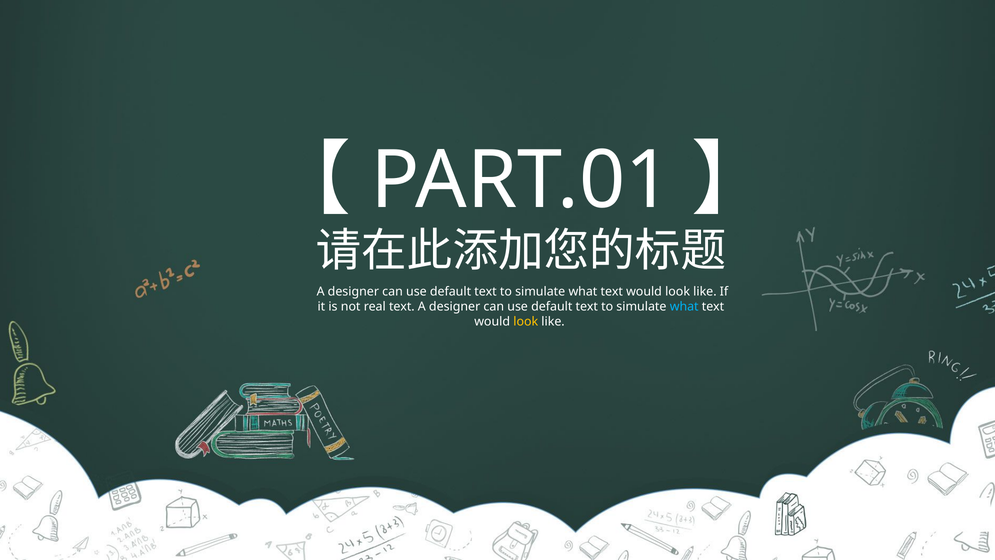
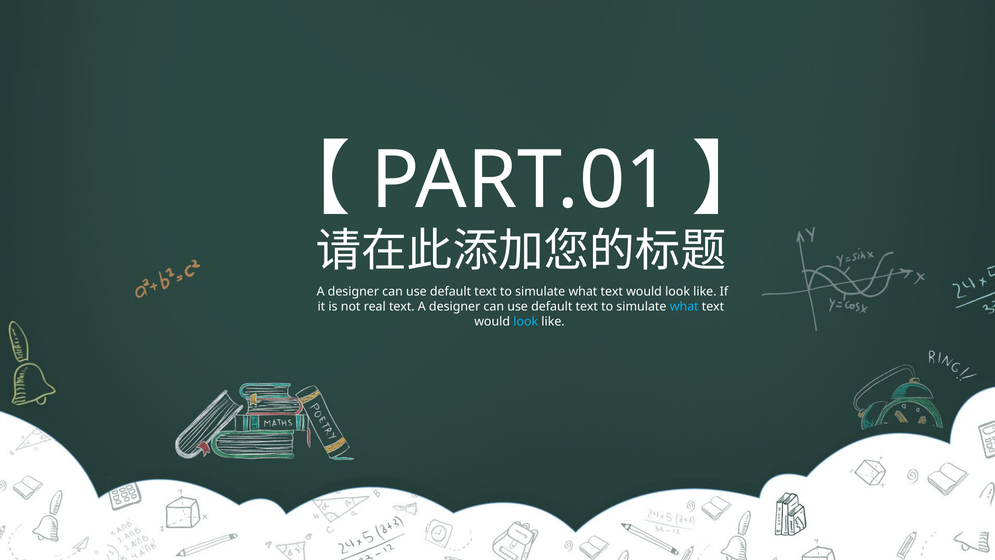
look colour: yellow -> light blue (526, 322)
